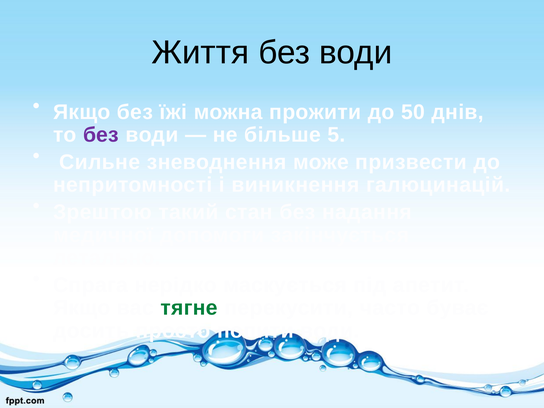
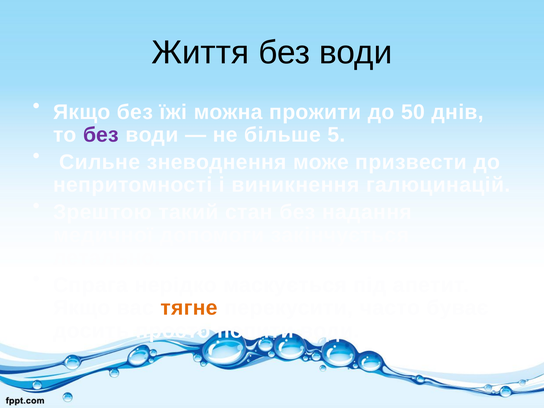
тягне colour: green -> orange (189, 308)
